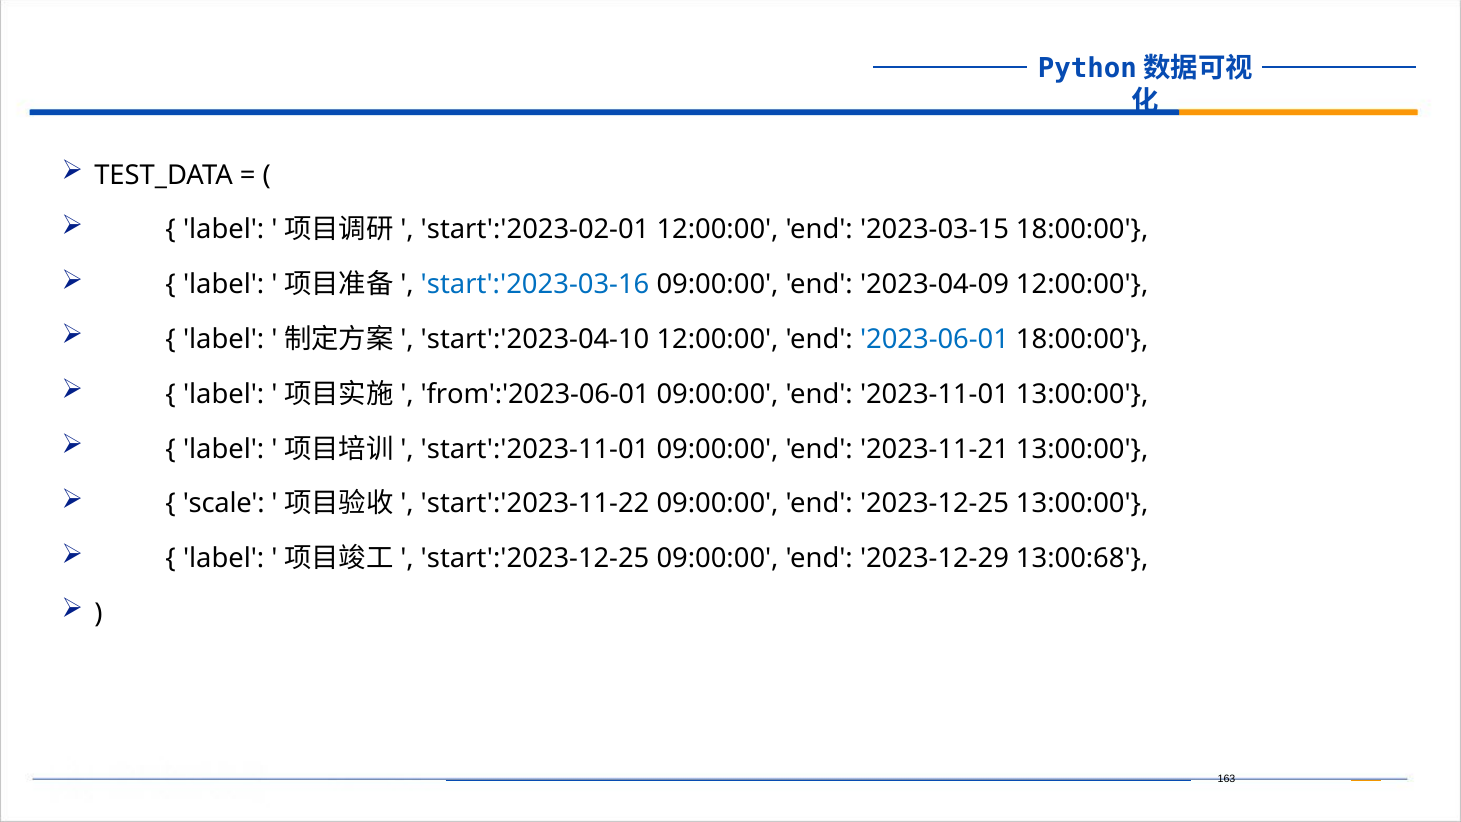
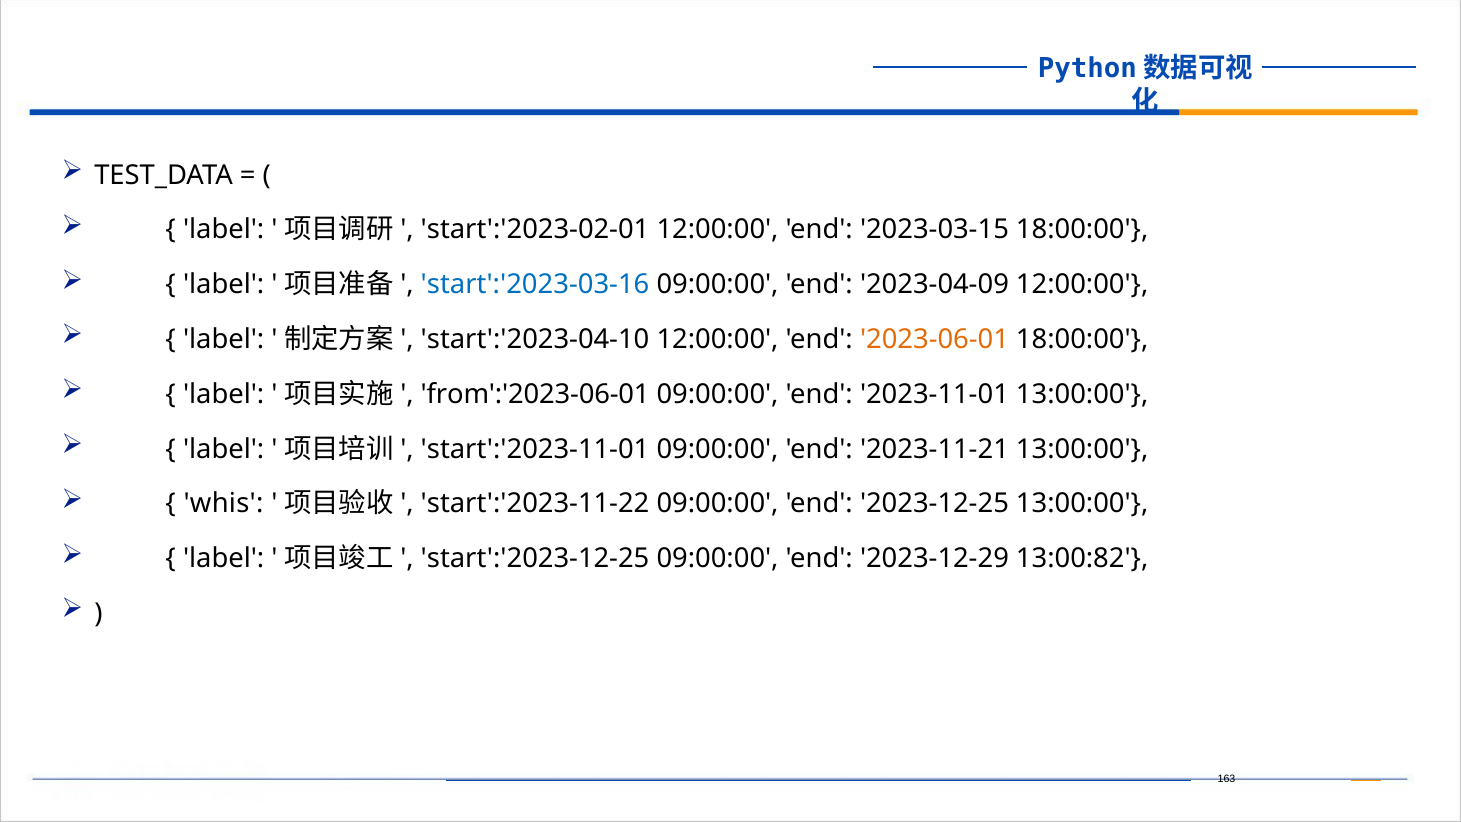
2023-06-01 colour: blue -> orange (935, 339)
scale: scale -> whis (224, 504)
13:00:68: 13:00:68 -> 13:00:82 (1082, 558)
